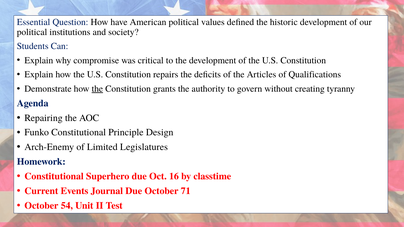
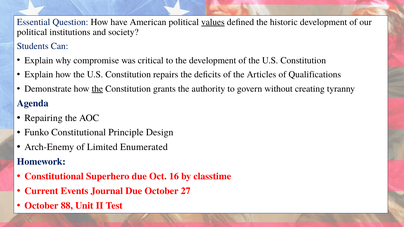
values underline: none -> present (213, 22)
Legislatures: Legislatures -> Enumerated (144, 147)
71: 71 -> 27 (186, 191)
54: 54 -> 88 (67, 206)
